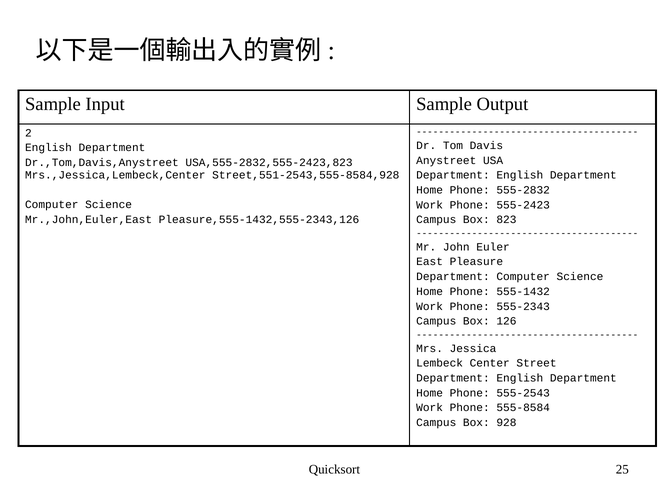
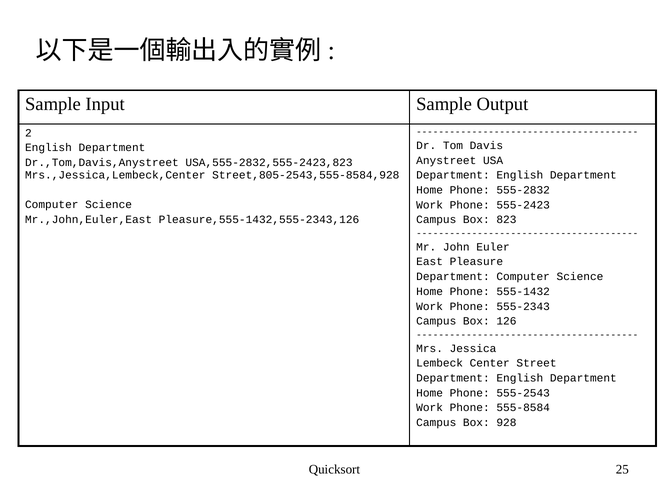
Street,551-2543,555-8584,928: Street,551-2543,555-8584,928 -> Street,805-2543,555-8584,928 (306, 175)
